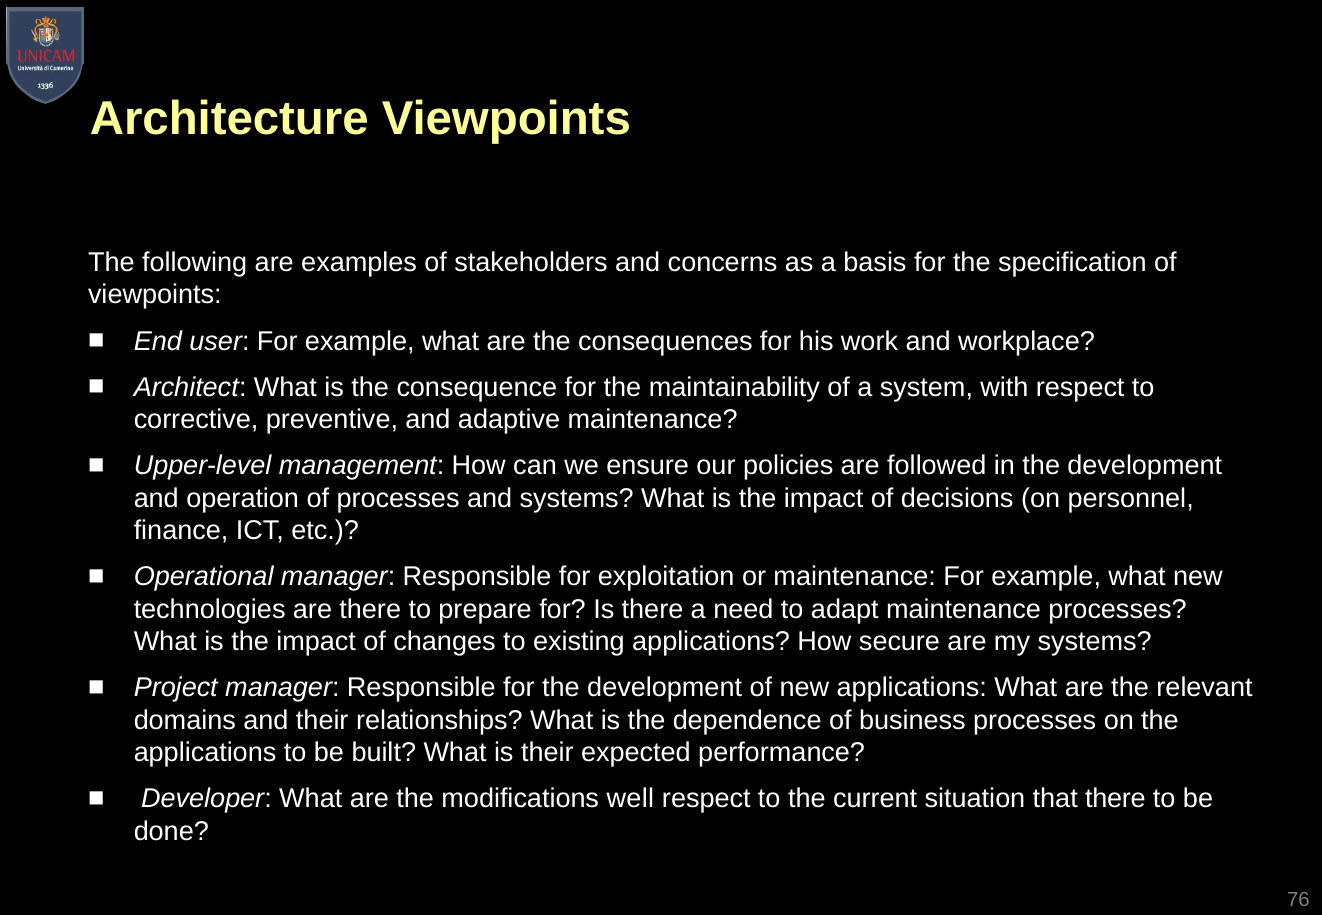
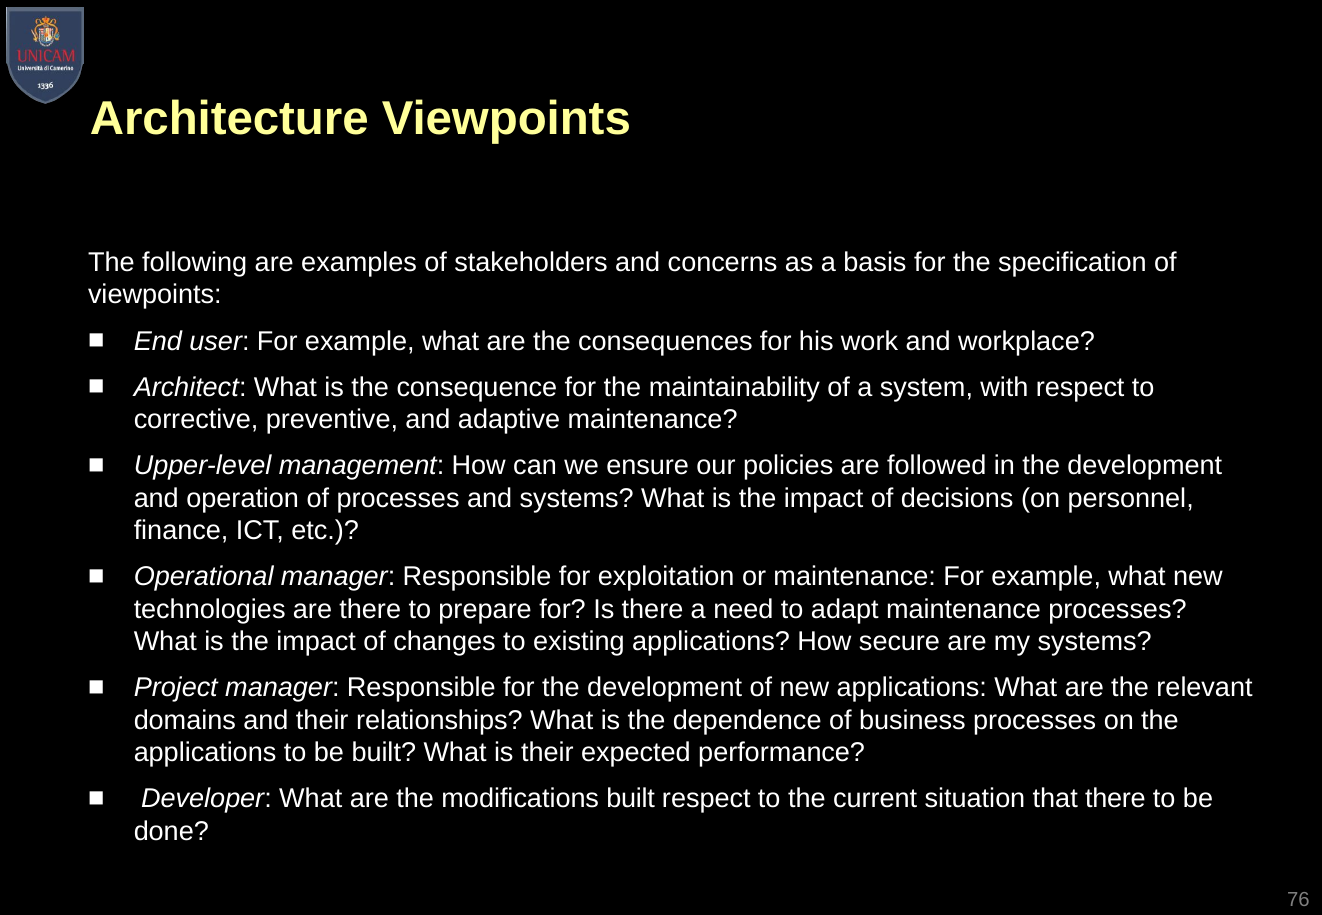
modifications well: well -> built (631, 799)
